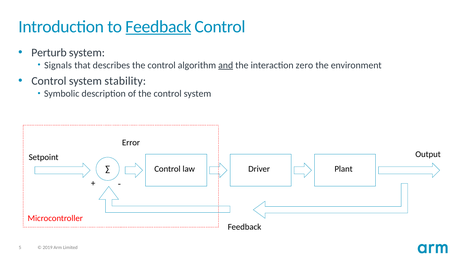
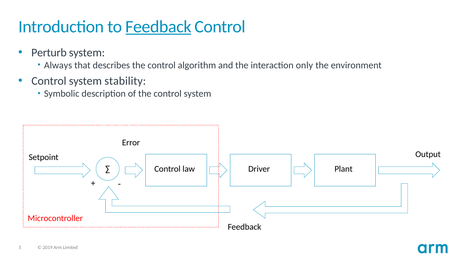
Signals: Signals -> Always (58, 65)
and underline: present -> none (226, 65)
zero: zero -> only (304, 65)
